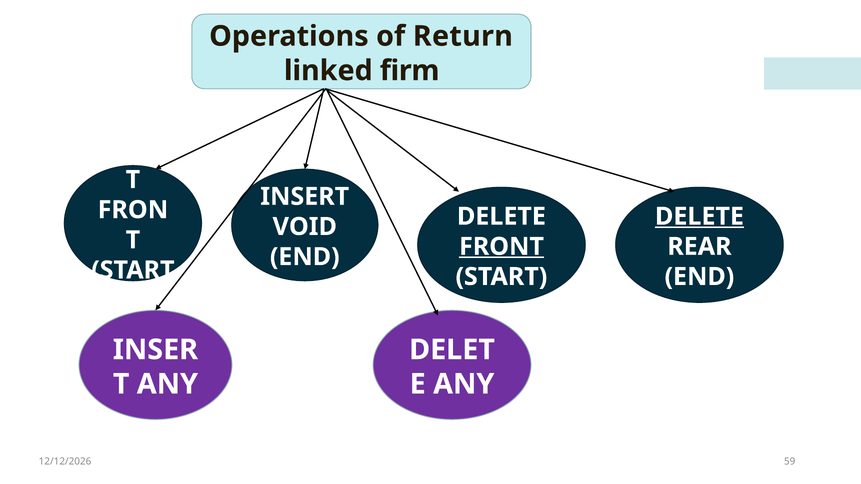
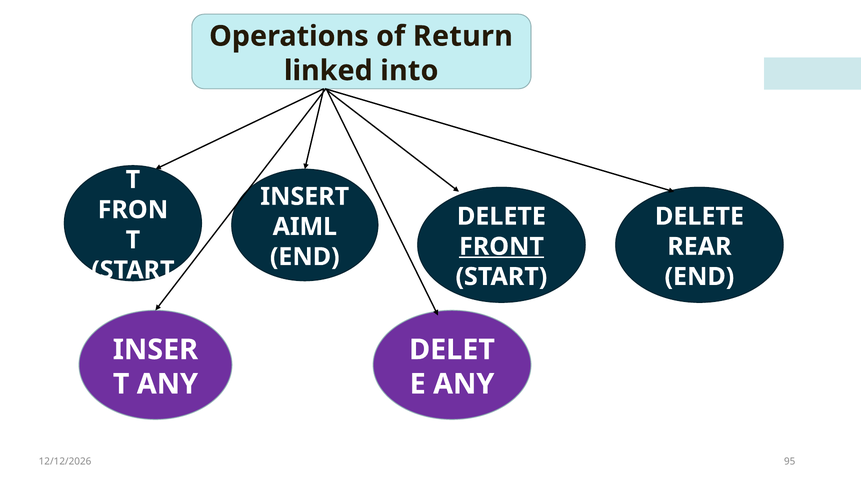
firm: firm -> into (409, 71)
DELETE underline: present -> none (699, 217)
VOID: VOID -> AIML (305, 227)
59: 59 -> 95 (790, 462)
